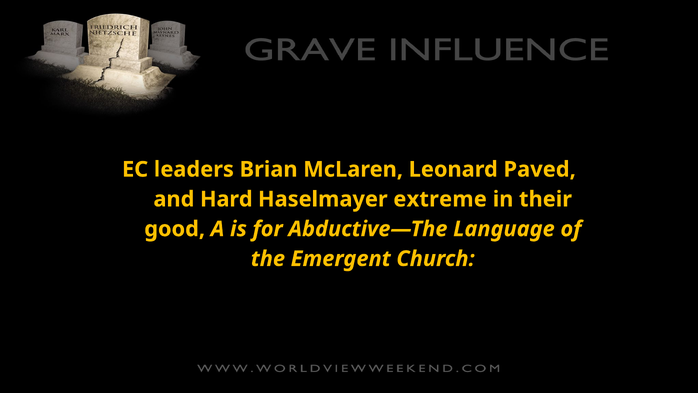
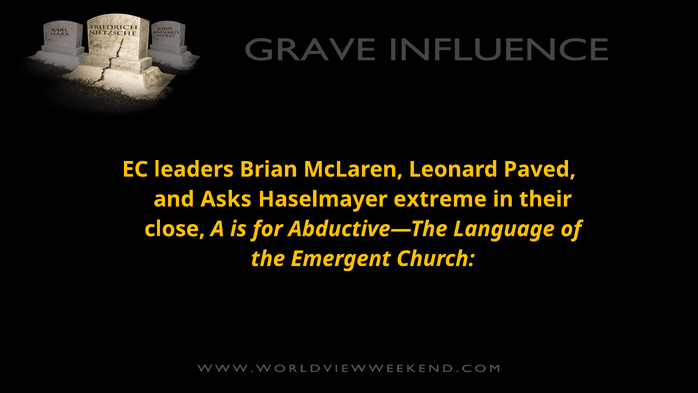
Hard: Hard -> Asks (226, 199)
good: good -> close (175, 229)
